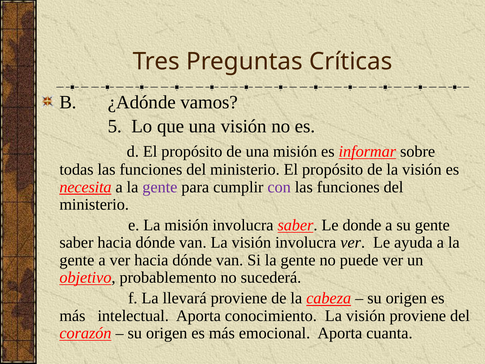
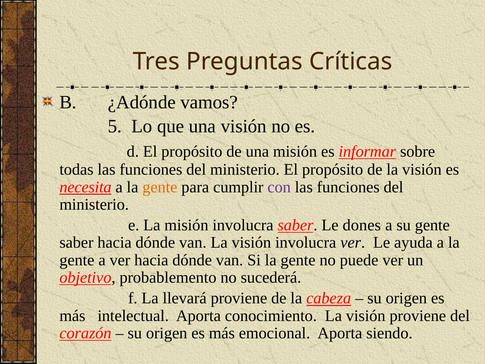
gente colour: purple -> orange (160, 187)
donde: donde -> dones (362, 225)
cuanta: cuanta -> siendo (389, 333)
